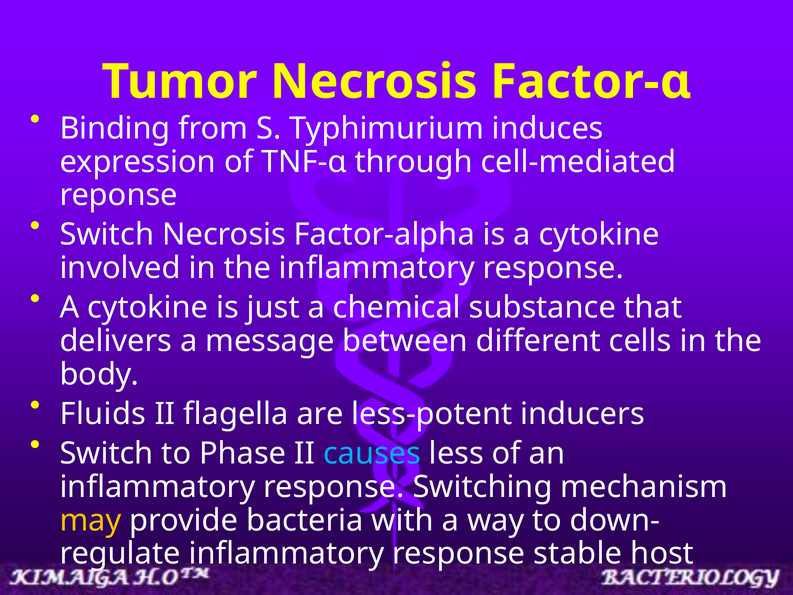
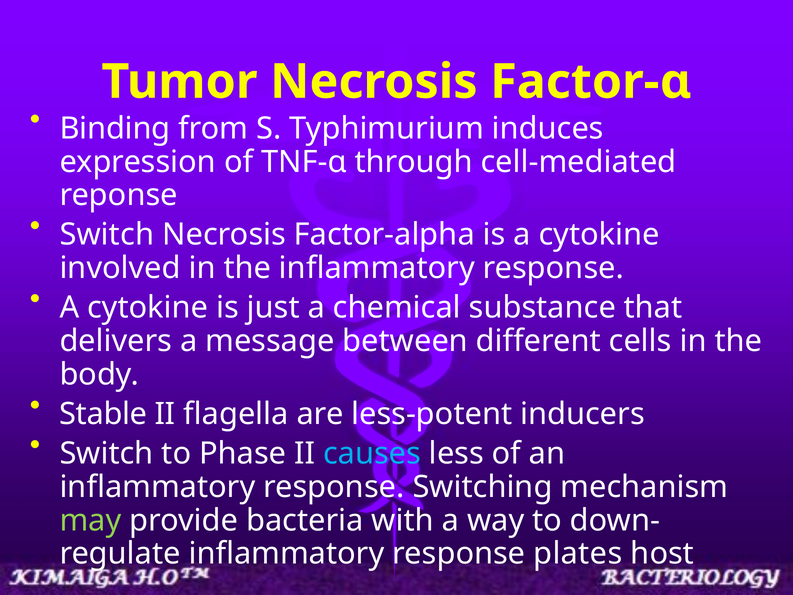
Fluids: Fluids -> Stable (103, 414)
may colour: yellow -> light green (90, 520)
stable: stable -> plates (578, 554)
